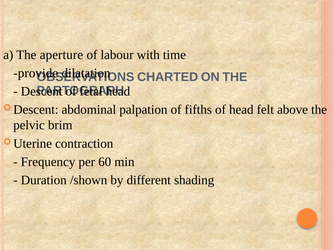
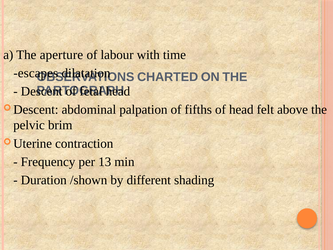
provide: provide -> escapes (36, 73)
60: 60 -> 13 (105, 162)
